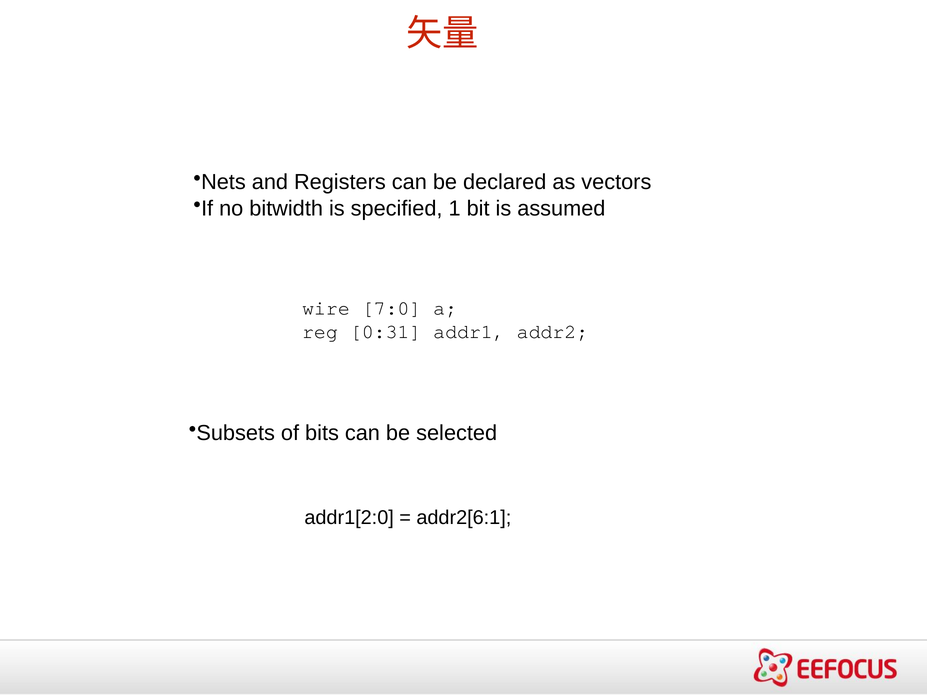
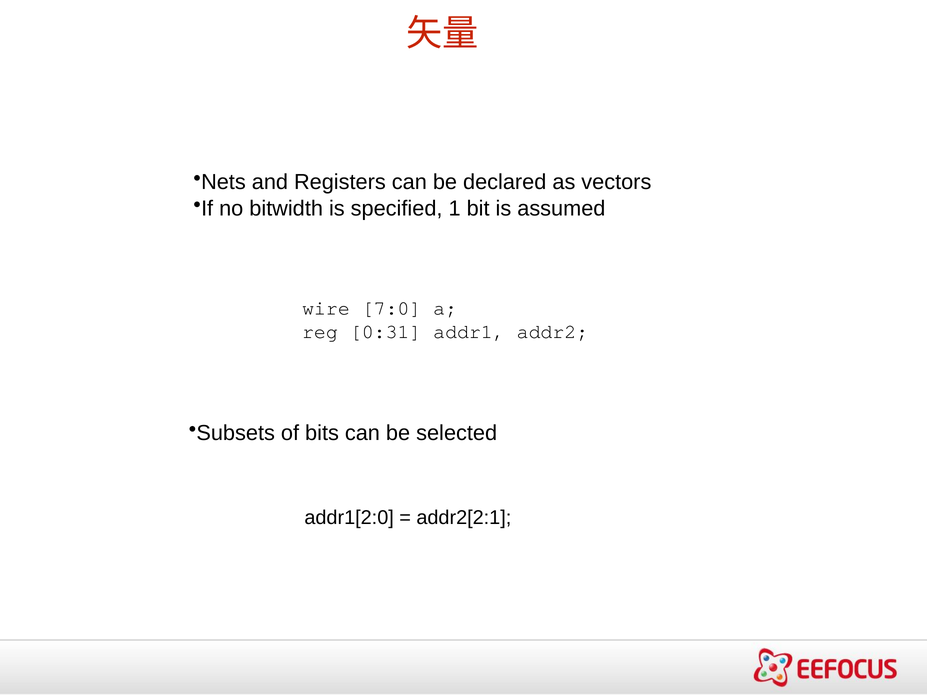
addr2[6:1: addr2[6:1 -> addr2[2:1 (464, 518)
